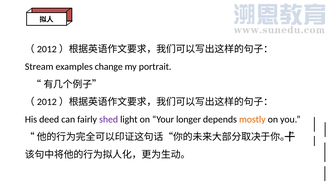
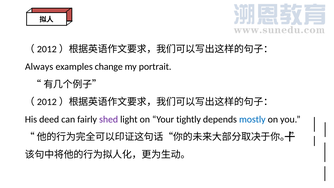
Stream: Stream -> Always (39, 67)
longer: longer -> tightly (189, 119)
mostly colour: orange -> blue (252, 119)
